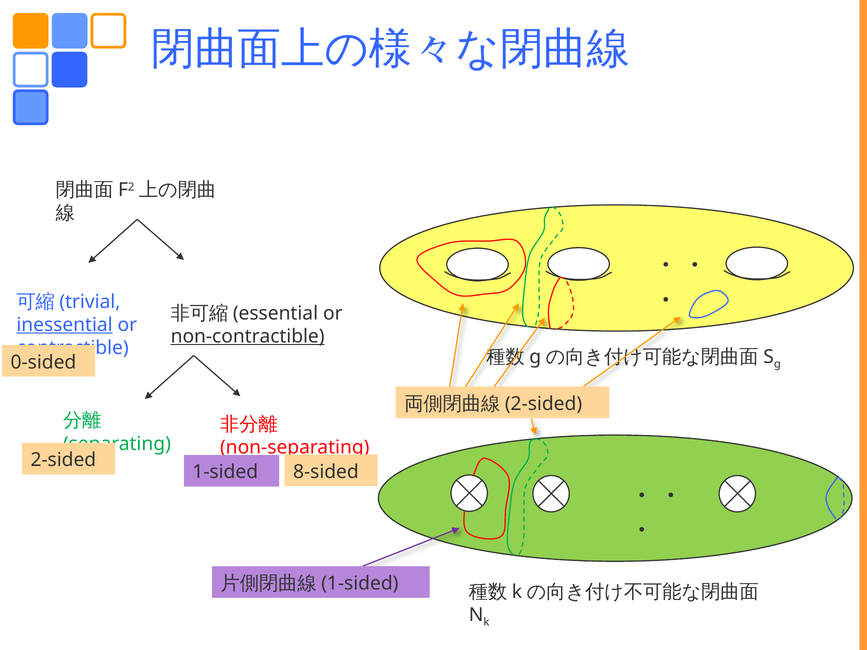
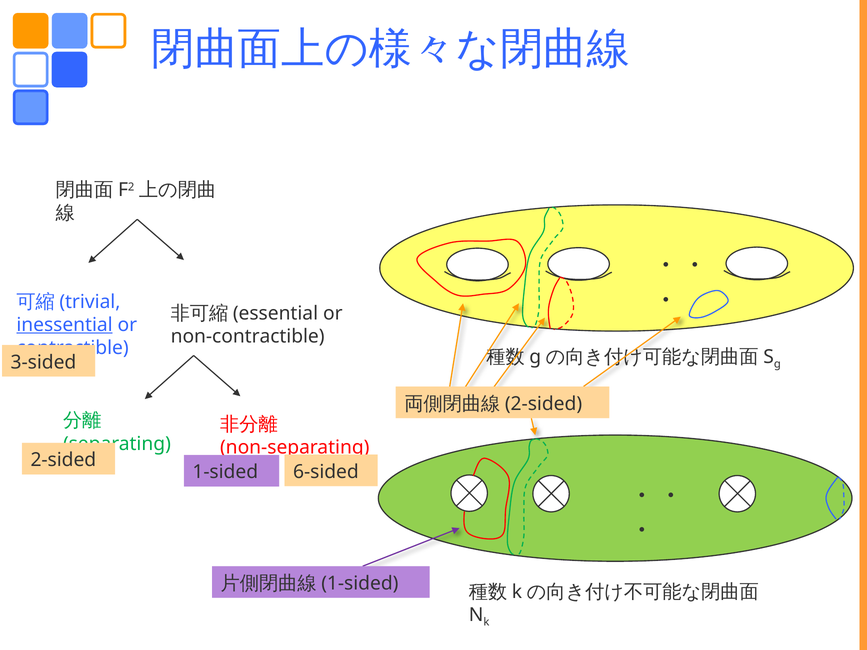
non-contractible underline: present -> none (248, 336)
0-sided: 0-sided -> 3-sided (43, 362)
8-sided: 8-sided -> 6-sided (326, 472)
